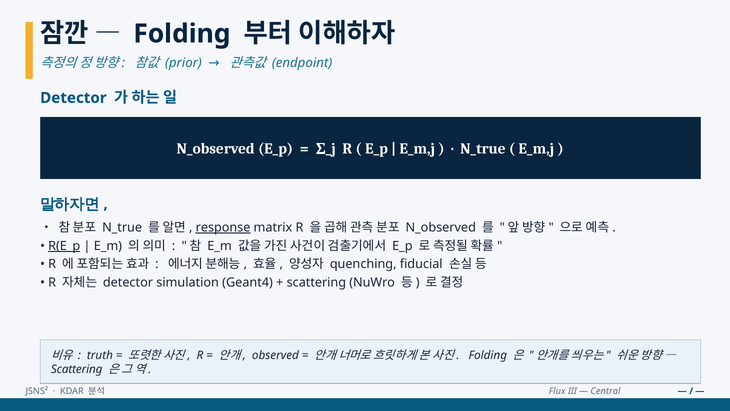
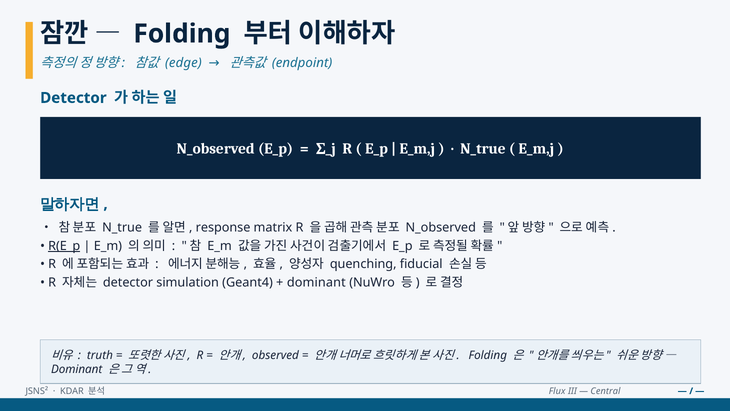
prior: prior -> edge (183, 63)
response underline: present -> none (223, 227)
scattering: scattering -> dominant (316, 282)
Scattering: Scattering -> Dominant (77, 369)
